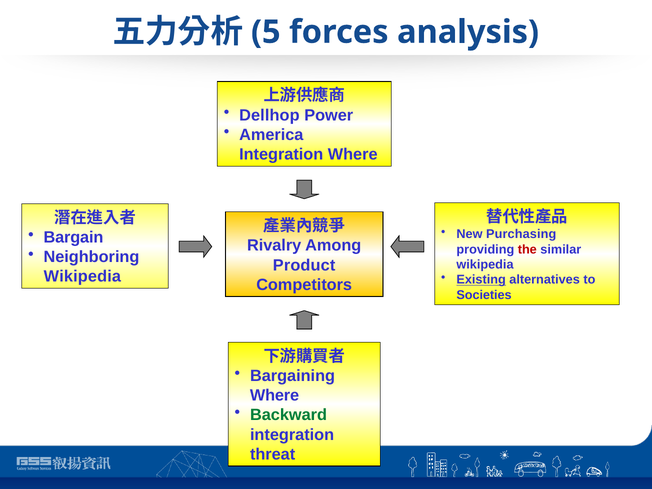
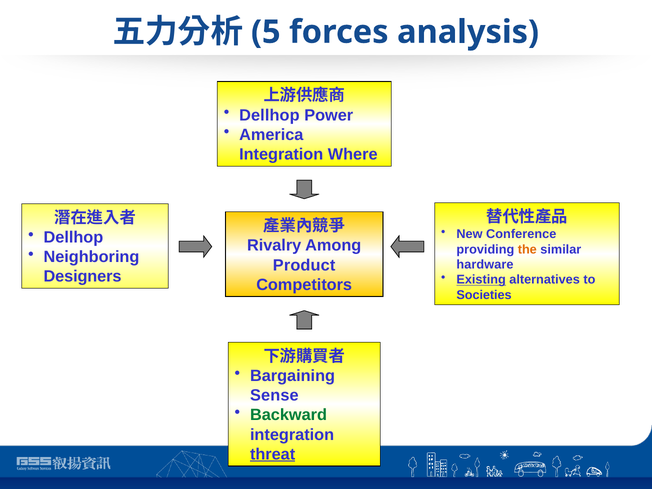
Purchasing: Purchasing -> Conference (521, 234)
Bargain: Bargain -> Dellhop (73, 237)
the colour: red -> orange (527, 249)
wikipedia: wikipedia -> hardware (485, 265)
Wikipedia: Wikipedia -> Designers (83, 277)
Where: Where -> Sense (274, 396)
threat underline: none -> present (273, 454)
